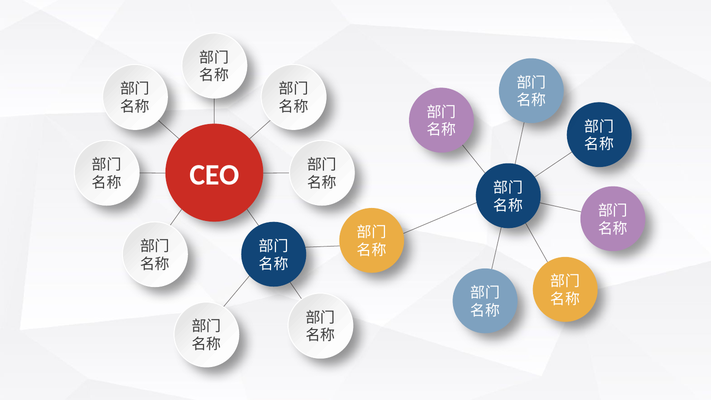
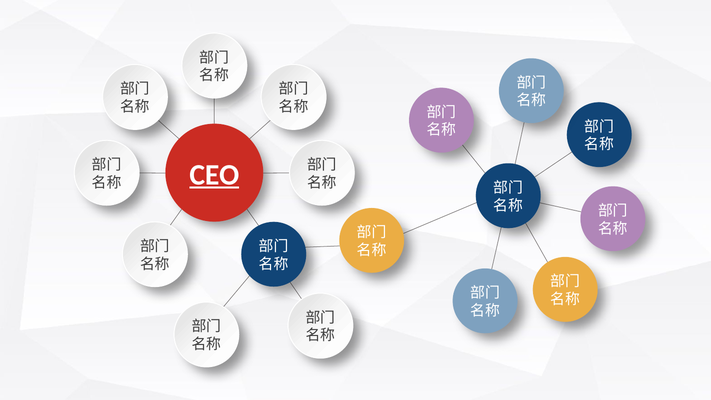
CEO underline: none -> present (214, 175)
